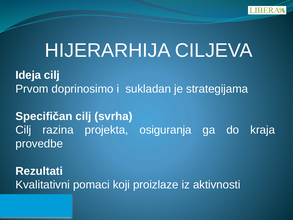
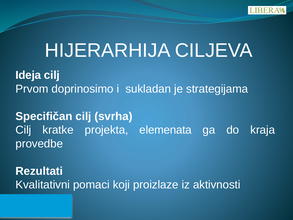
razina: razina -> kratke (58, 130)
osiguranja: osiguranja -> elemenata (166, 130)
